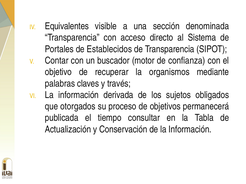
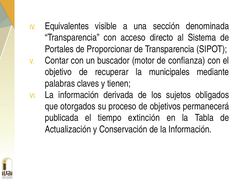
Establecidos: Establecidos -> Proporcionar (109, 49)
organismos: organismos -> municipales (169, 72)
través: través -> tienen (119, 84)
consultar: consultar -> extinción (144, 118)
